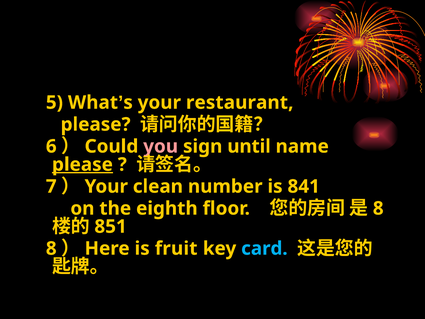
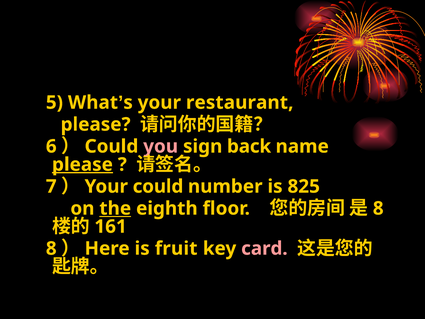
until: until -> back (249, 146)
Your clean: clean -> could (158, 186)
841: 841 -> 825 (304, 186)
the underline: none -> present (115, 208)
851: 851 -> 161 (111, 226)
card colour: light blue -> pink (264, 248)
